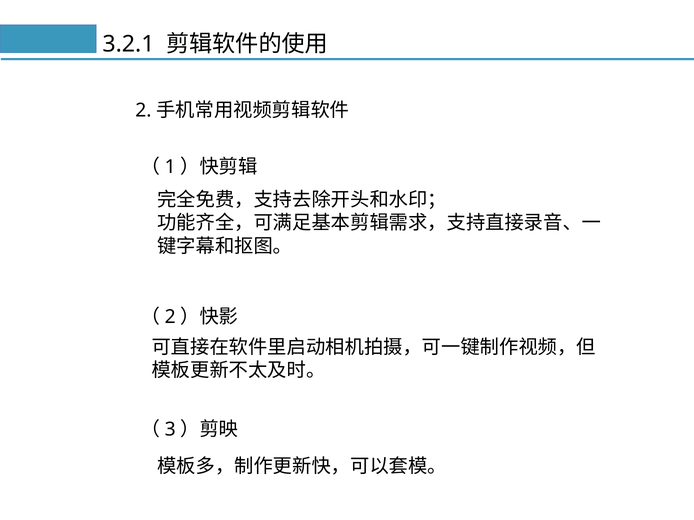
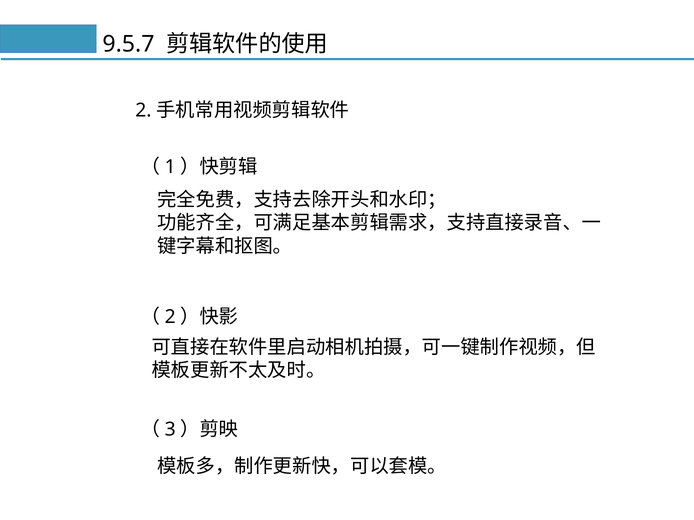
3.2.1: 3.2.1 -> 9.5.7 (128, 44)
